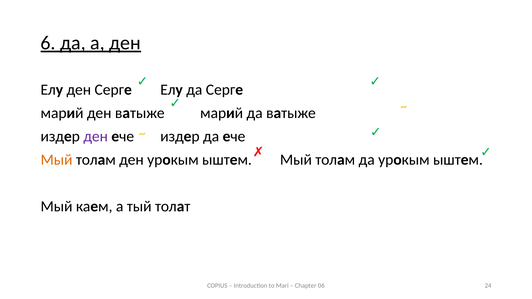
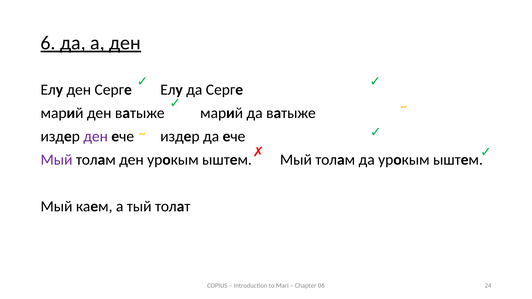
Мый colour: orange -> purple (57, 160)
